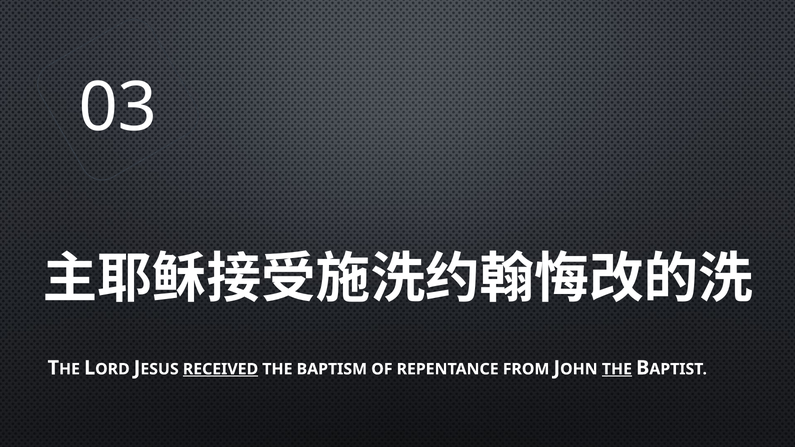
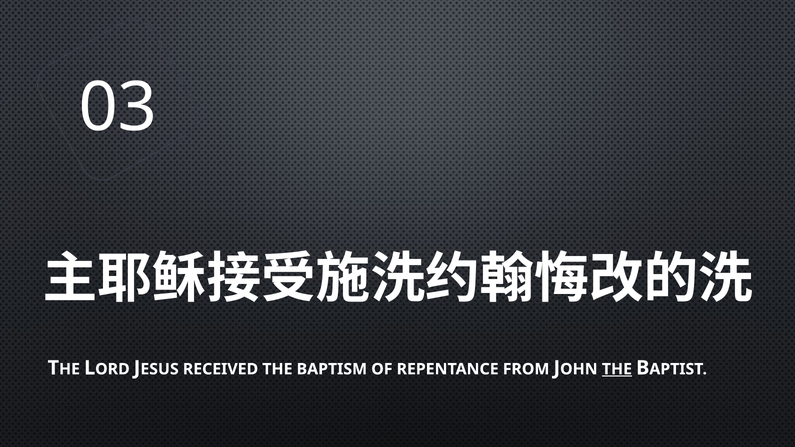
RECEIVED underline: present -> none (220, 369)
